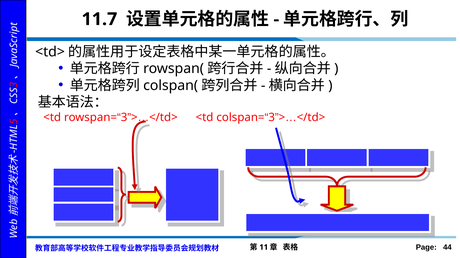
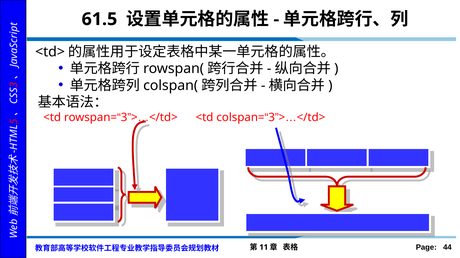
11.7: 11.7 -> 61.5 (99, 19)
